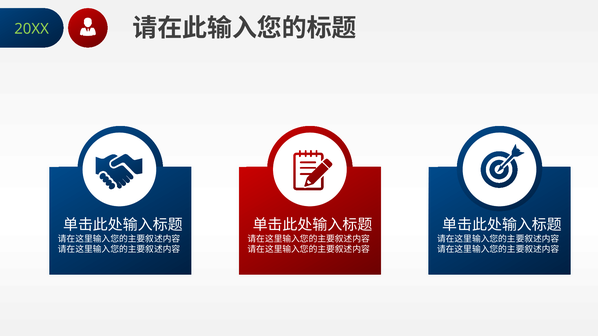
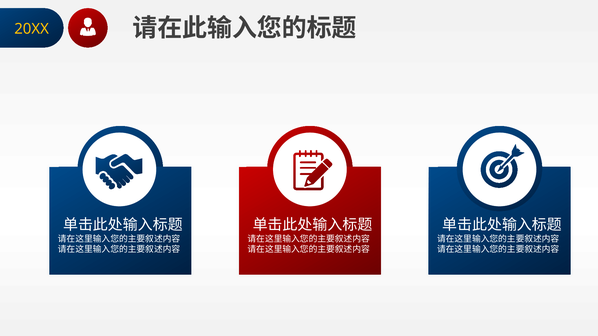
20XX colour: light green -> yellow (32, 29)
